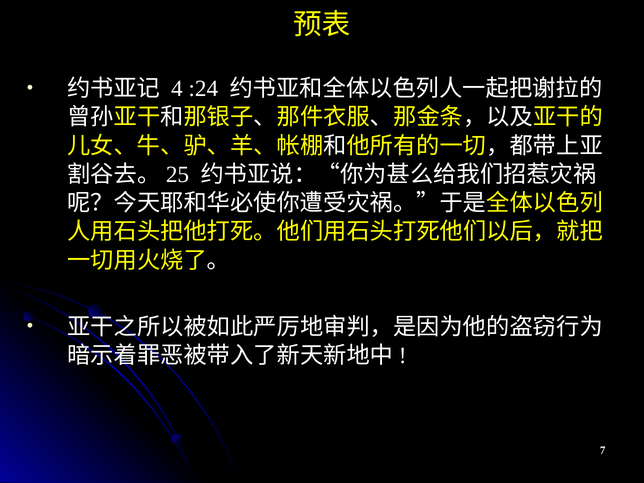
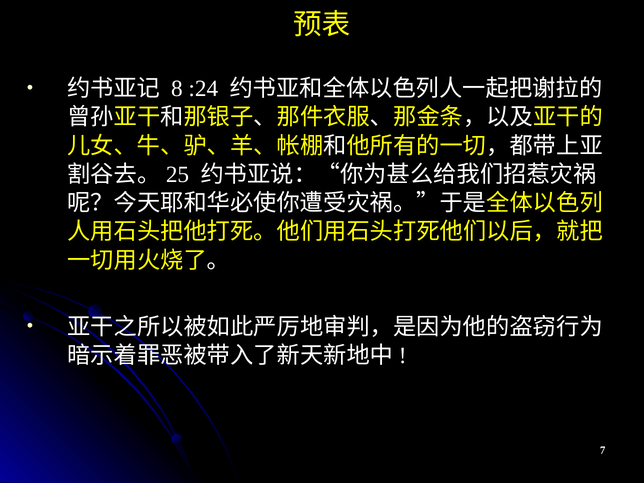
4: 4 -> 8 (177, 89)
